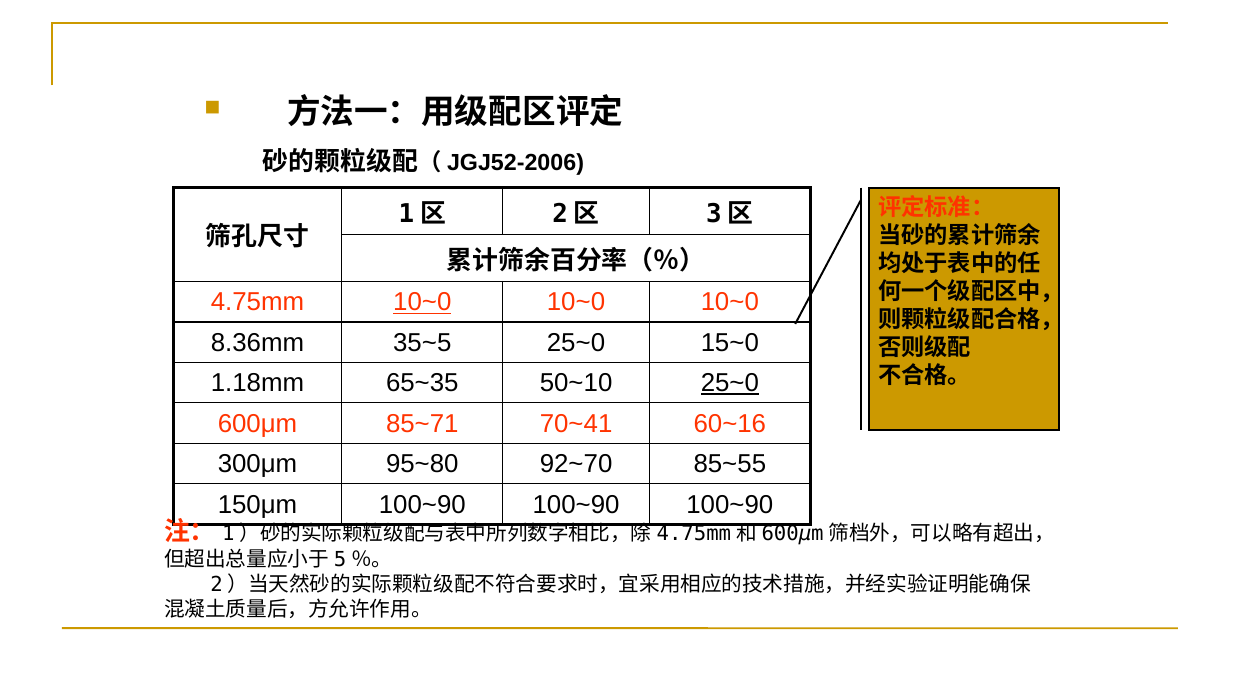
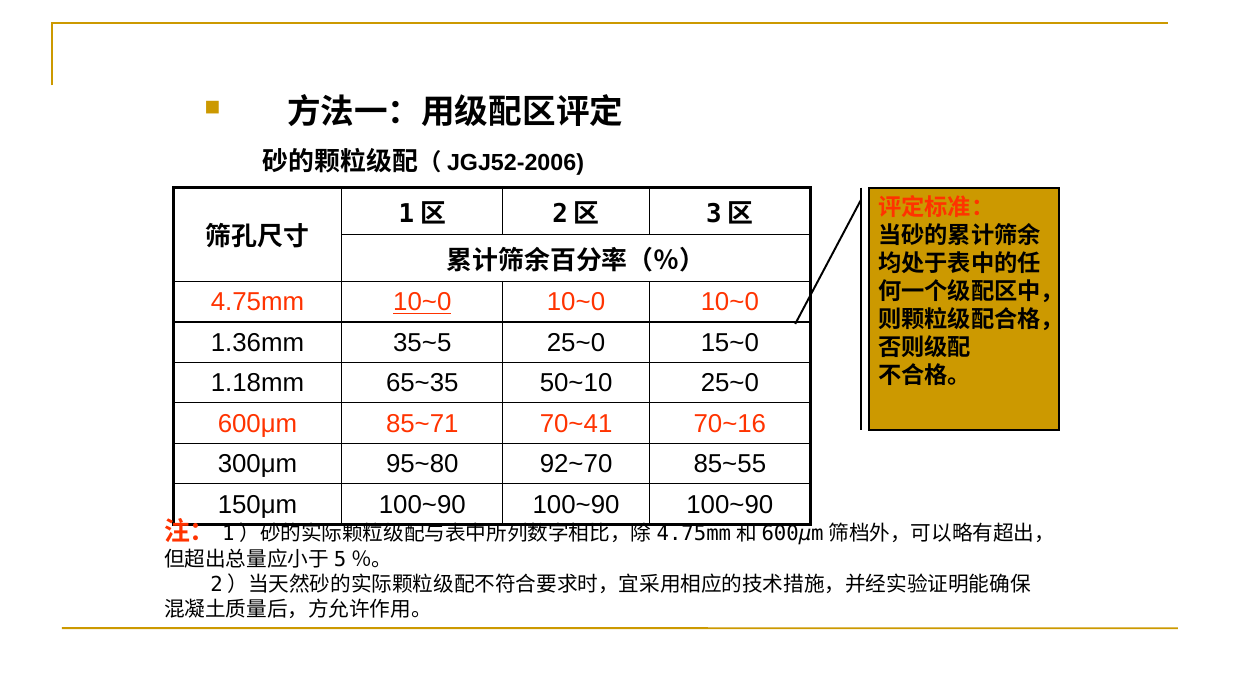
8.36mm: 8.36mm -> 1.36mm (257, 342)
25~0 underline: present -> none (730, 383)
60~16: 60~16 -> 70~16 (730, 423)
